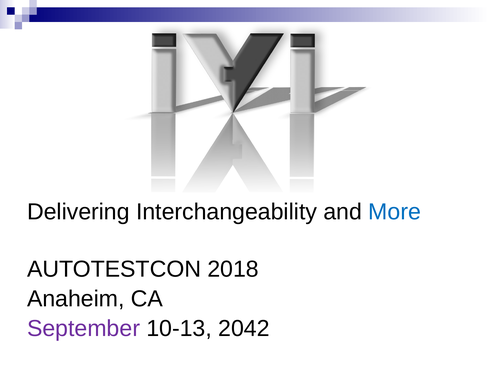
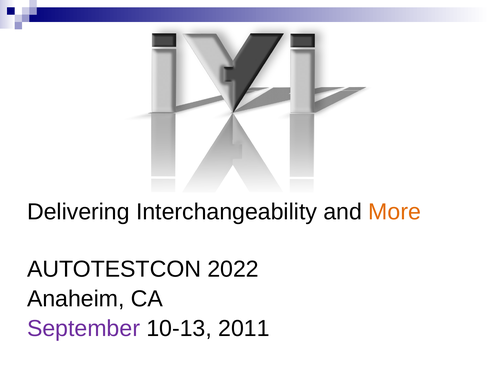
More colour: blue -> orange (395, 212)
2018: 2018 -> 2022 (233, 269)
2042: 2042 -> 2011 (244, 328)
